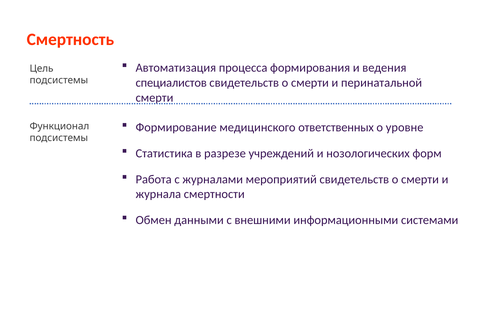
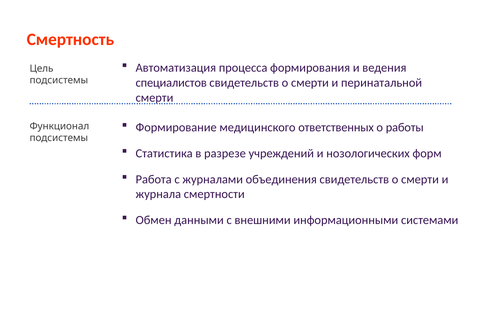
уровне: уровне -> работы (405, 127)
мероприятий: мероприятий -> объединения (281, 179)
